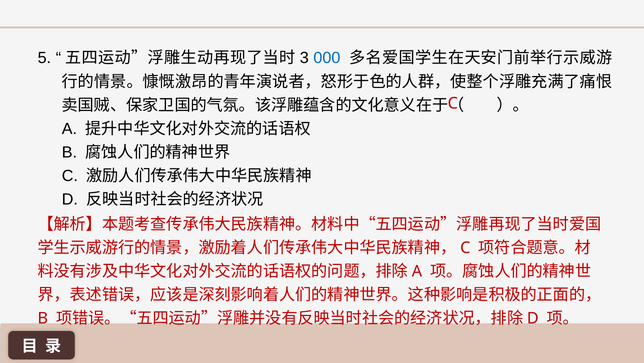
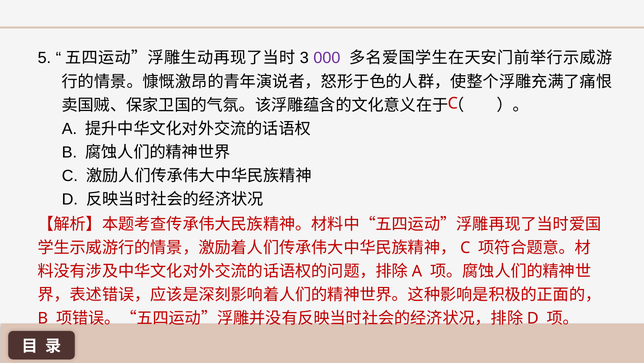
000 colour: blue -> purple (327, 58)
